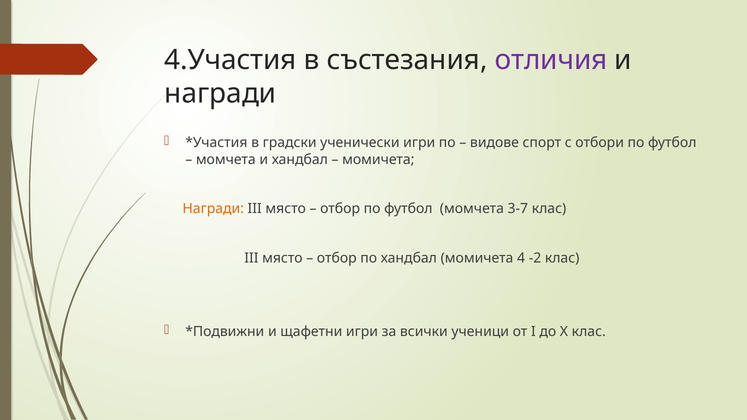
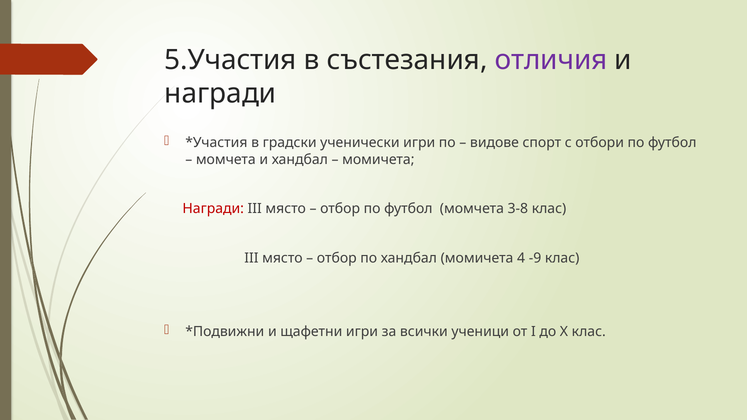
4.Участия: 4.Участия -> 5.Участия (231, 60)
Награди colour: orange -> red (213, 209)
3-7: 3-7 -> 3-8 (518, 209)
-2: -2 -> -9 (535, 258)
